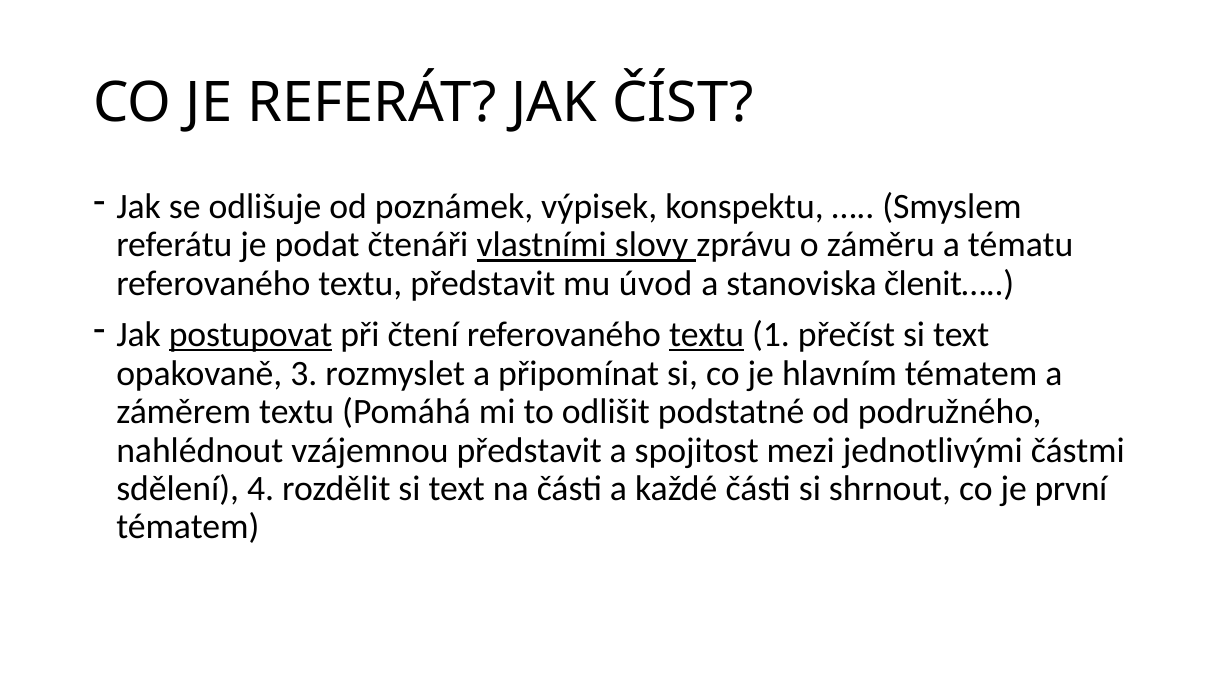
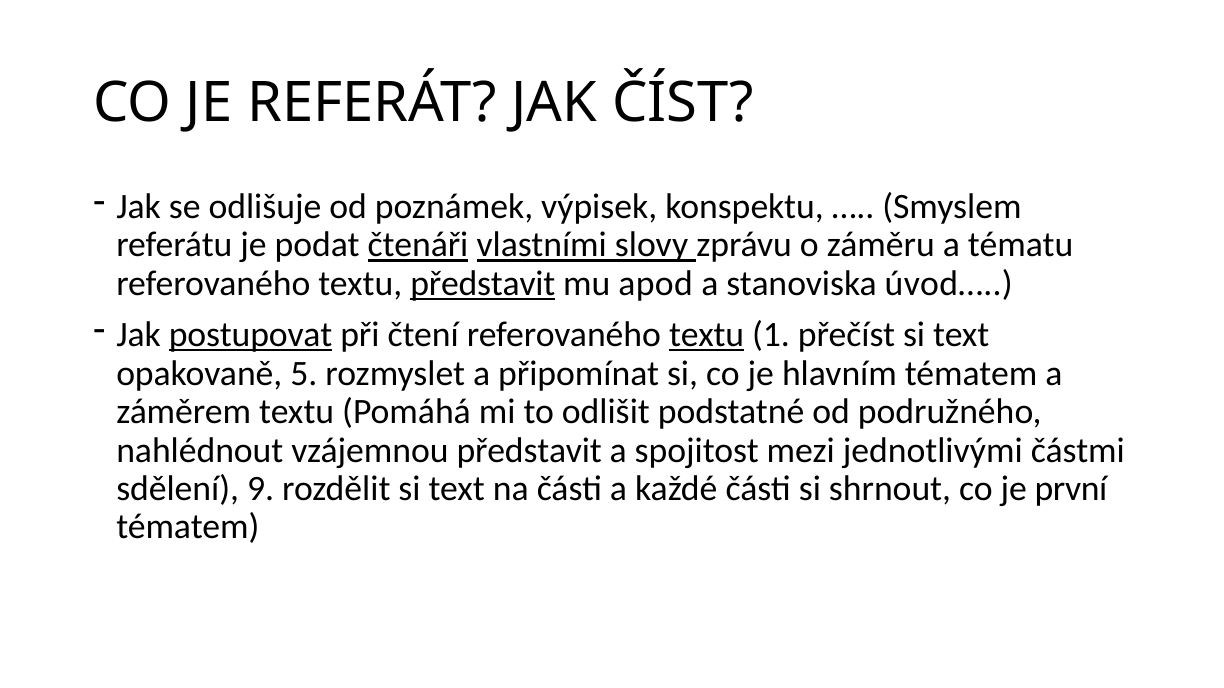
čtenáři underline: none -> present (418, 245)
představit underline: none -> present (483, 284)
úvod: úvod -> apod (656, 284)
členit…: členit… -> úvod… (949, 284)
3: 3 -> 5 (304, 374)
4: 4 -> 9 (261, 489)
